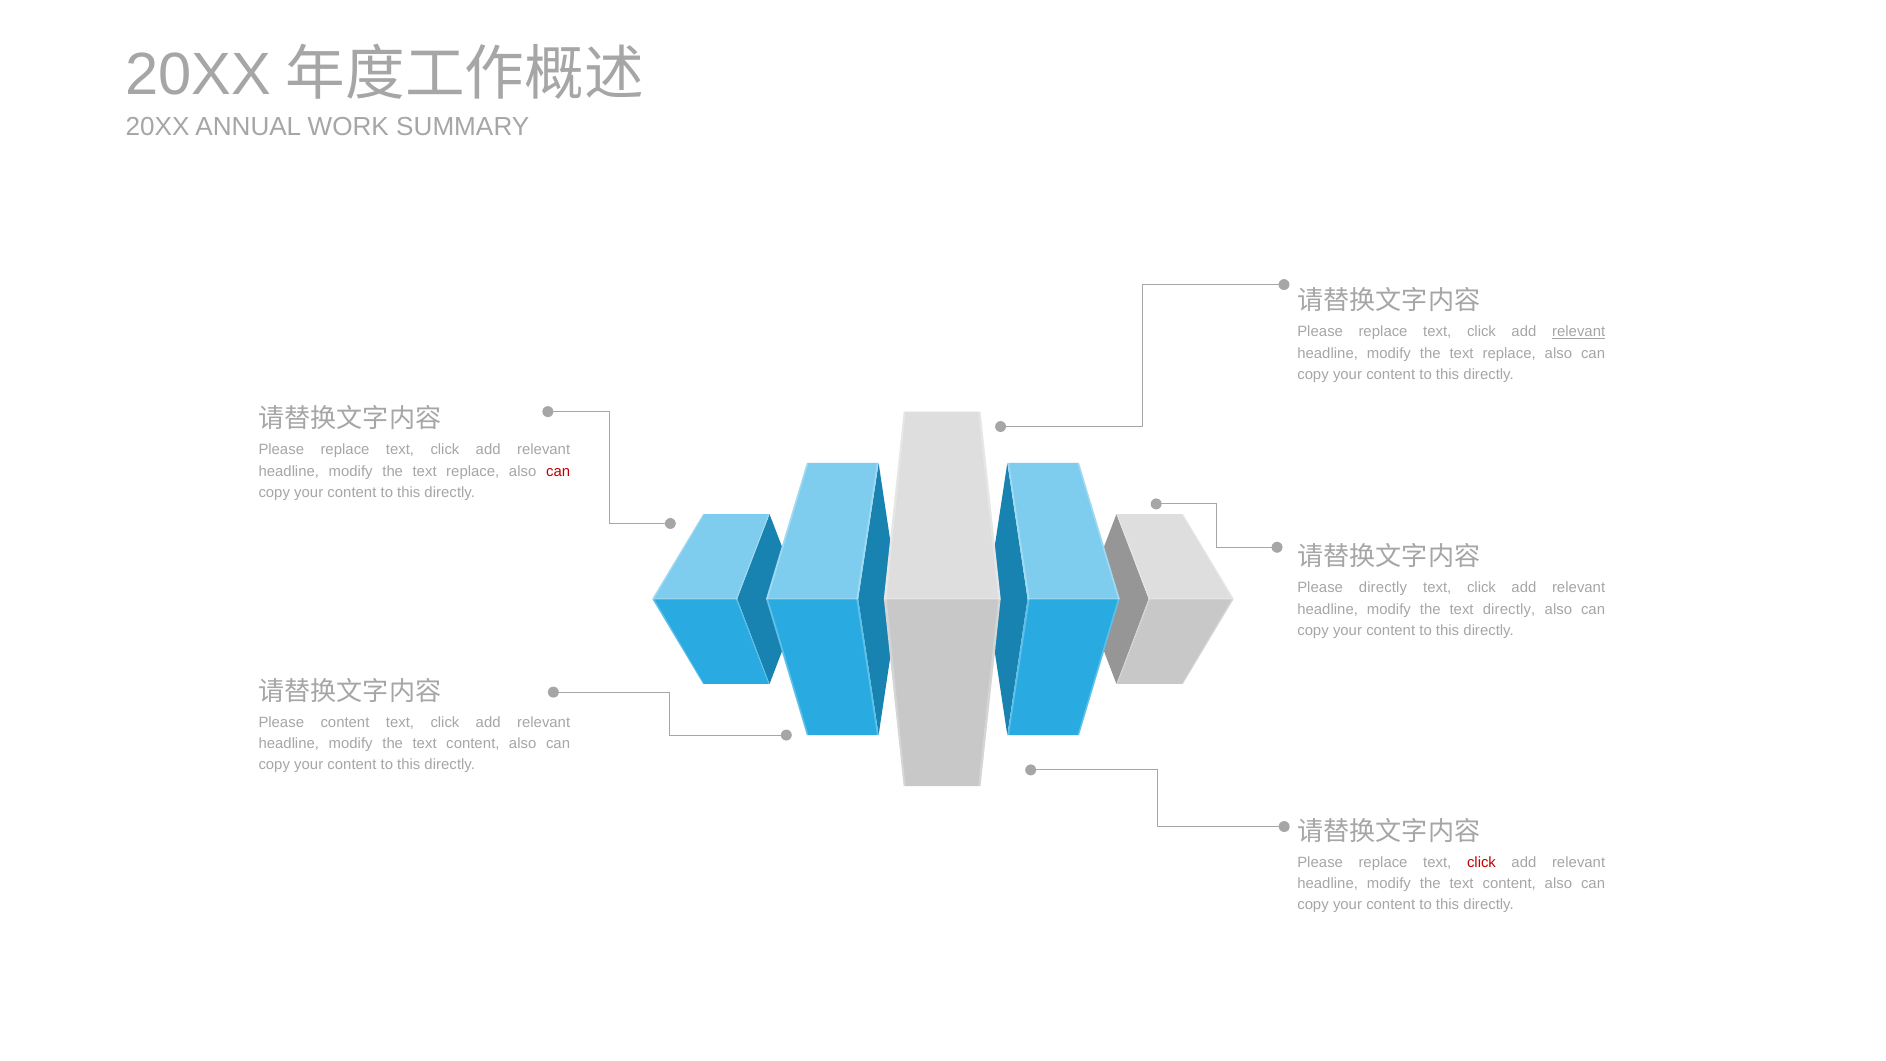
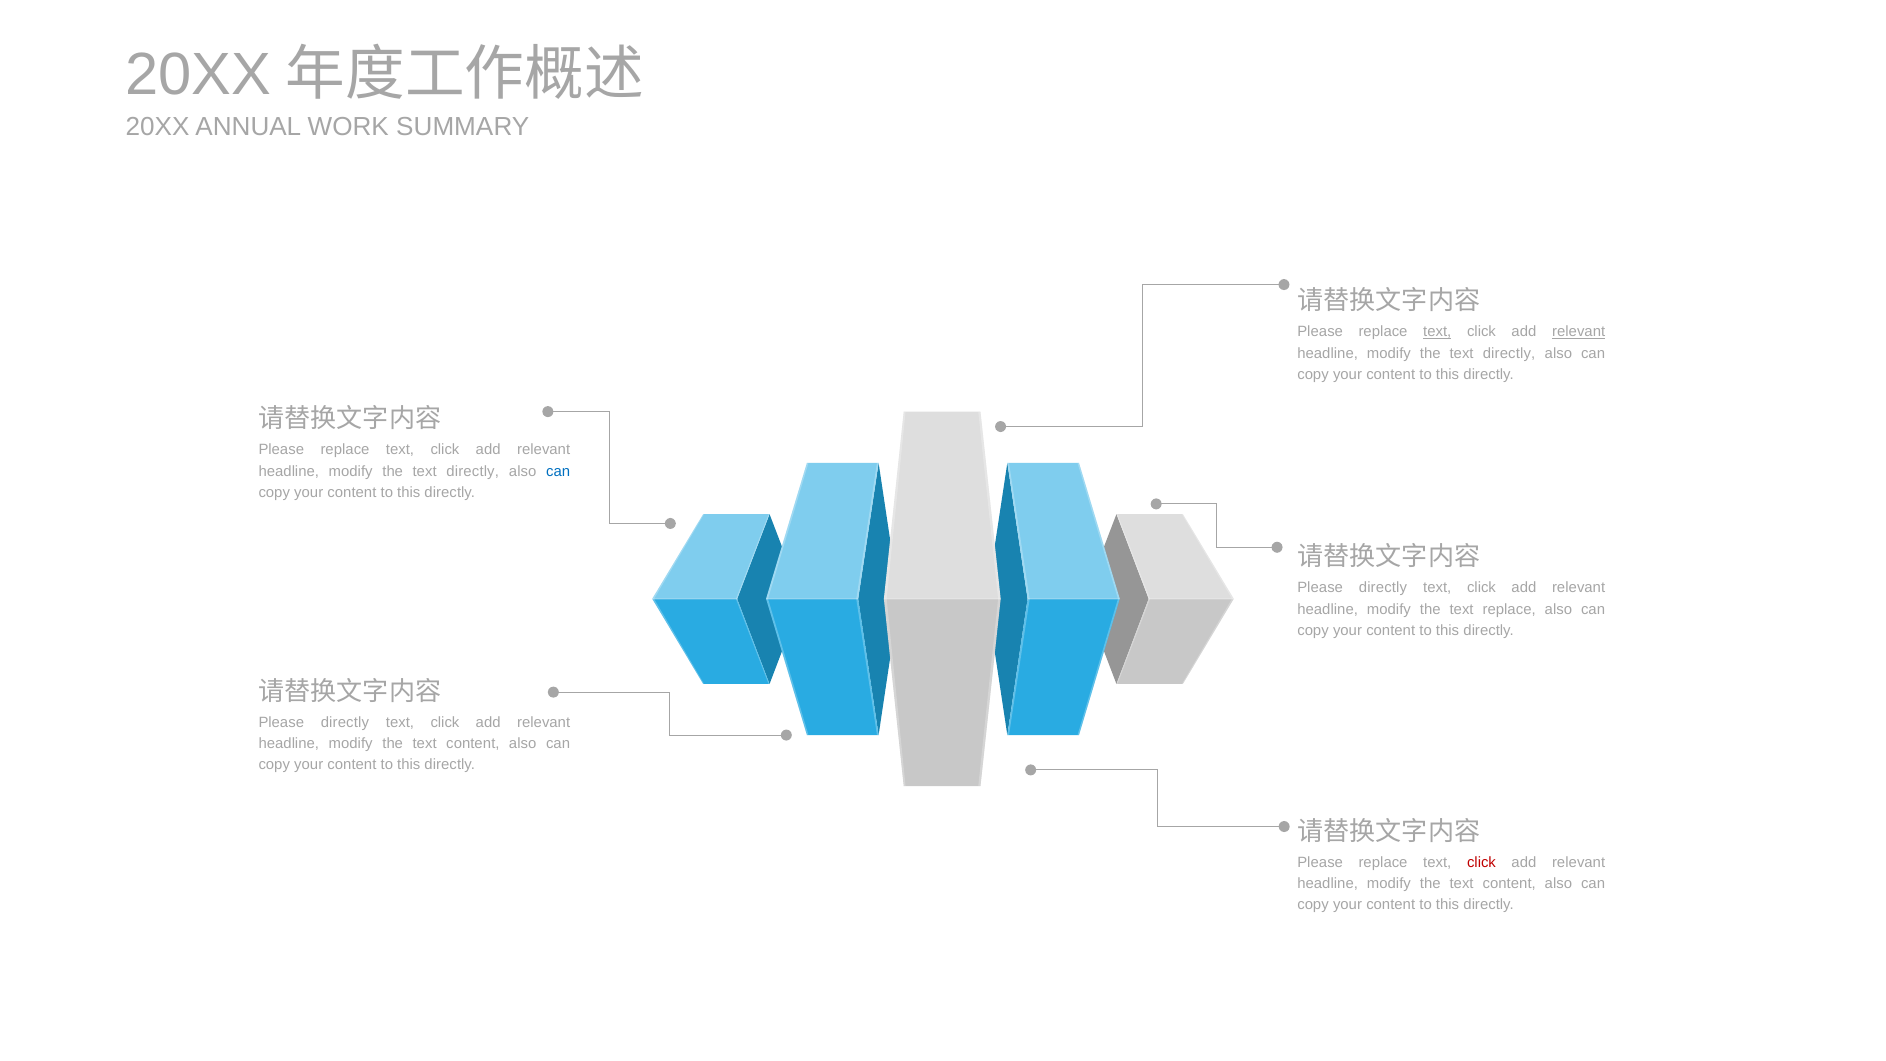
text underline: none -> present (1437, 332)
replace: replace -> directly (1509, 353)
replace: replace -> directly (473, 471)
can colour: red -> blue (558, 471)
text directly: directly -> replace (1509, 609)
content: content -> directly (345, 722)
